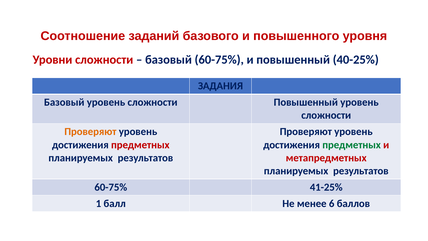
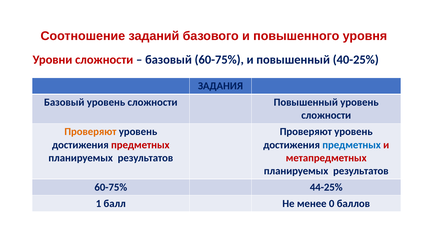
предметных colour: green -> blue (352, 145)
41-25%: 41-25% -> 44-25% (326, 187)
6: 6 -> 0 (332, 203)
